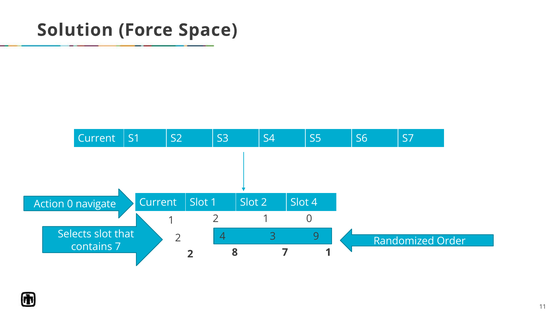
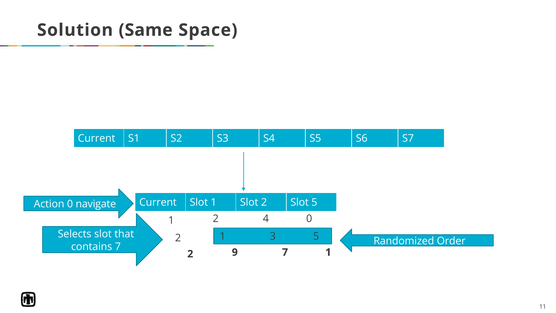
Force: Force -> Same (146, 30)
Slot 4: 4 -> 5 (314, 202)
2 1: 1 -> 4 (266, 219)
2 4: 4 -> 1 (223, 236)
3 9: 9 -> 5 (316, 236)
8: 8 -> 9 (235, 252)
